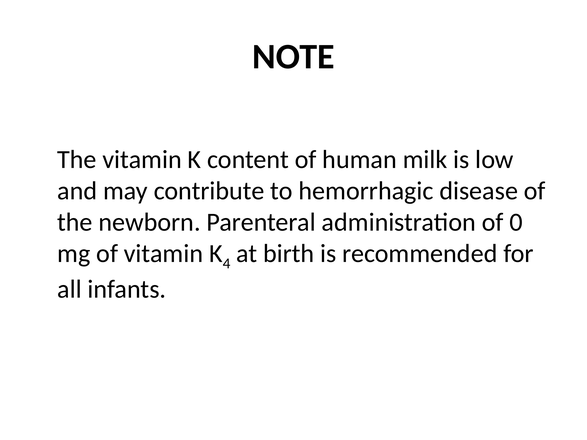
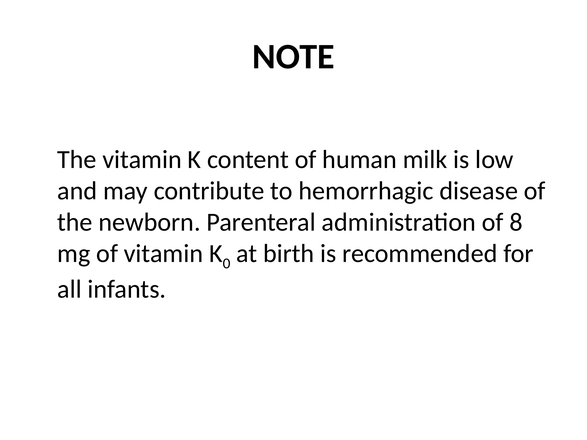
0: 0 -> 8 (516, 222)
4: 4 -> 0 (227, 264)
